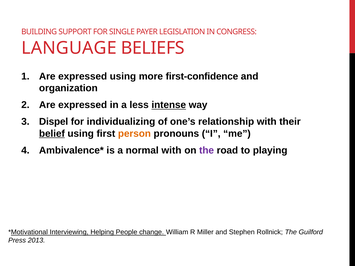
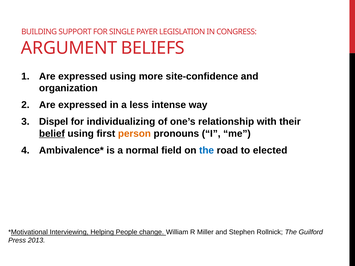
LANGUAGE: LANGUAGE -> ARGUMENT (69, 48)
first-confidence: first-confidence -> site-confidence (202, 76)
intense underline: present -> none (169, 105)
normal with: with -> field (171, 150)
the colour: purple -> blue (207, 150)
playing: playing -> elected (270, 150)
